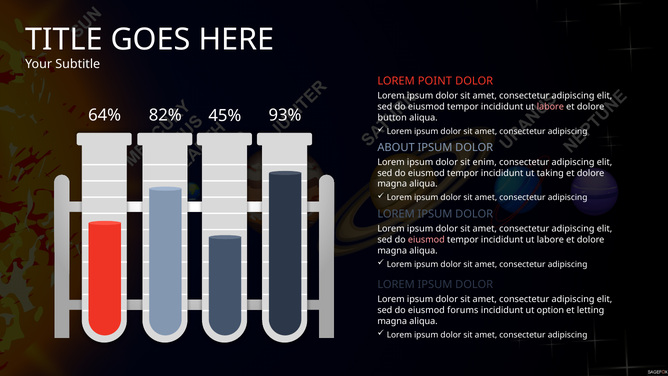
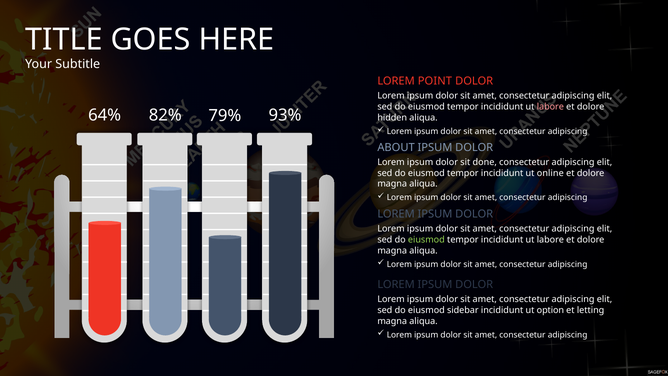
45%: 45% -> 79% (225, 116)
button: button -> hidden (392, 118)
enim: enim -> done (485, 162)
taking: taking -> online (550, 173)
eiusmod colour: pink -> light green (426, 240)
forums: forums -> sidebar (463, 310)
